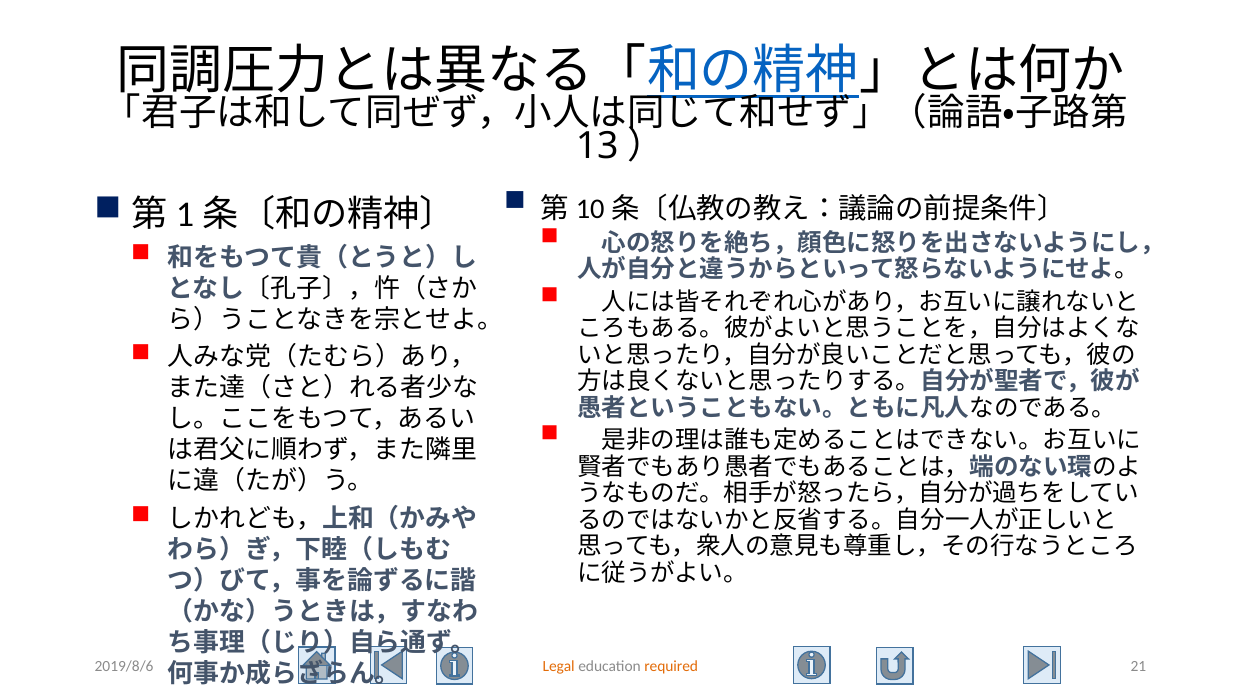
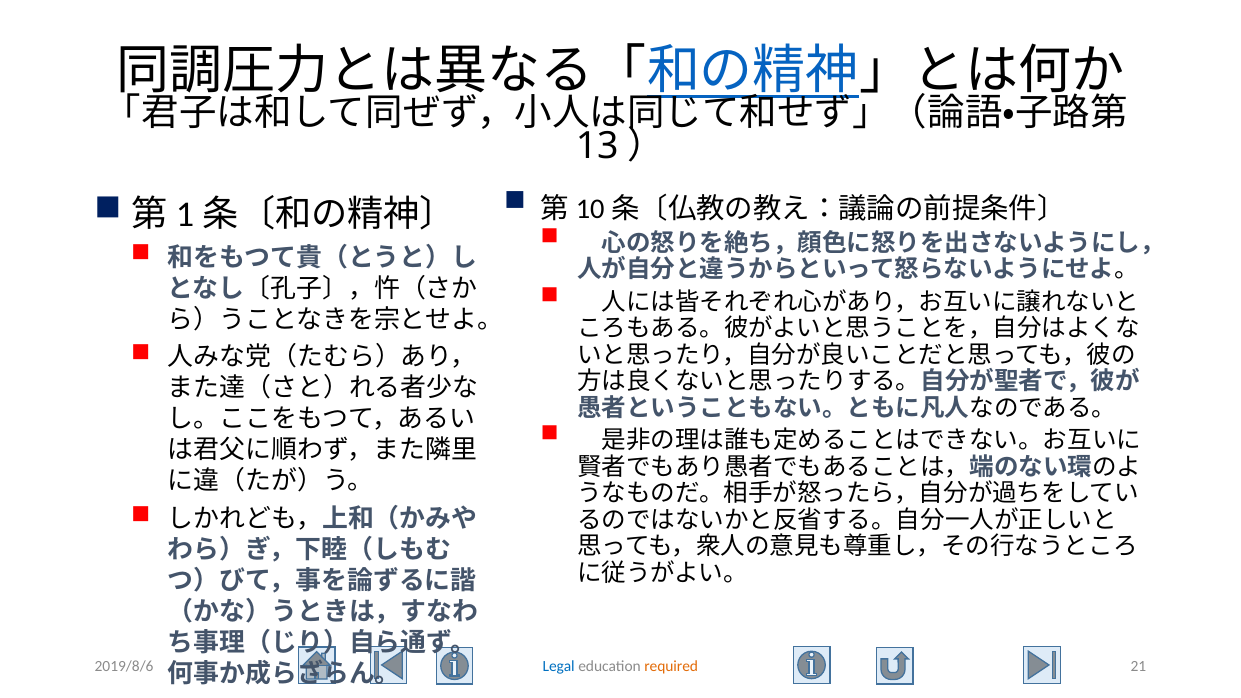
Legal colour: orange -> blue (559, 667)
